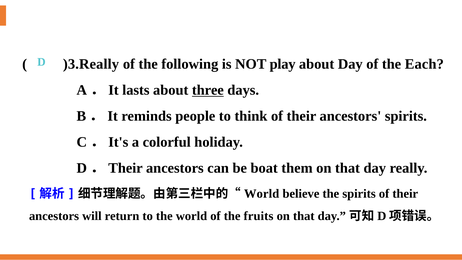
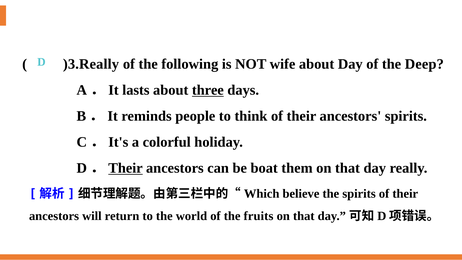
play: play -> wife (283, 64)
Each: Each -> Deep (424, 64)
Their underline: none -> present (125, 168)
World: World -> Which (262, 193)
